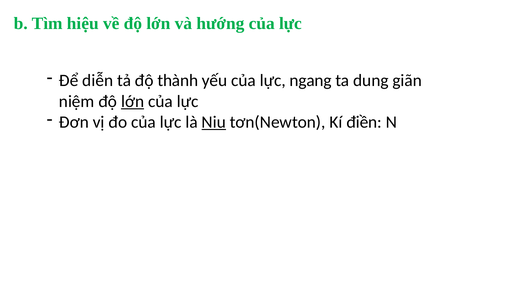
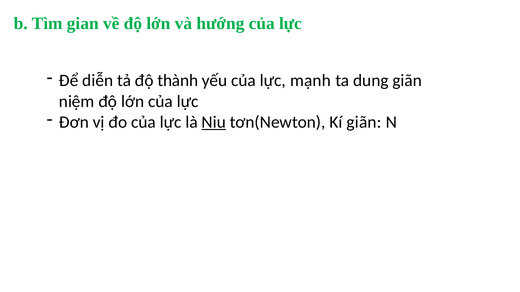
hiệu: hiệu -> gian (83, 24)
ngang: ngang -> mạnh (310, 81)
lớn underline: present -> none (133, 101)
Kí điền: điền -> giãn (364, 122)
